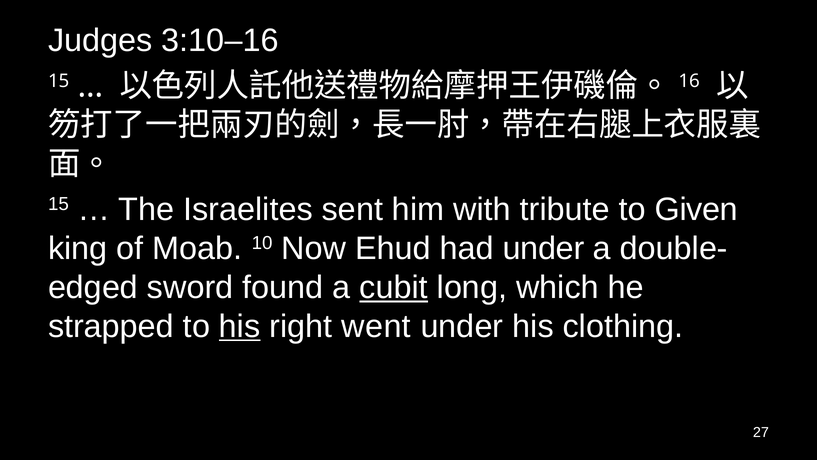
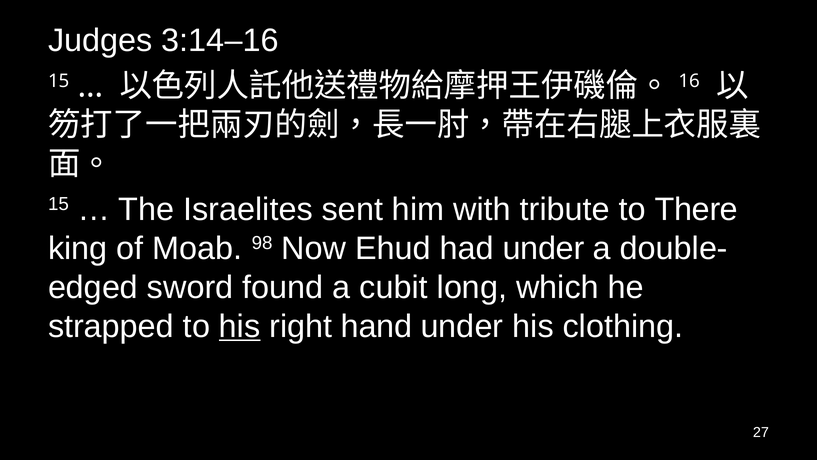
3:10–16: 3:10–16 -> 3:14–16 (220, 41)
Given: Given -> There (696, 209)
10: 10 -> 98 (262, 243)
cubit underline: present -> none (394, 287)
went: went -> hand (376, 326)
